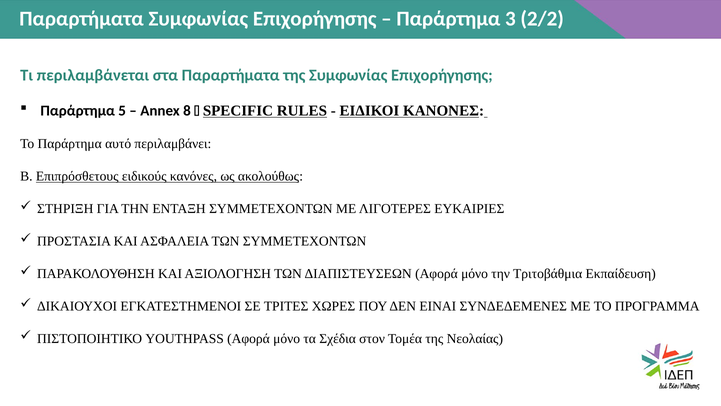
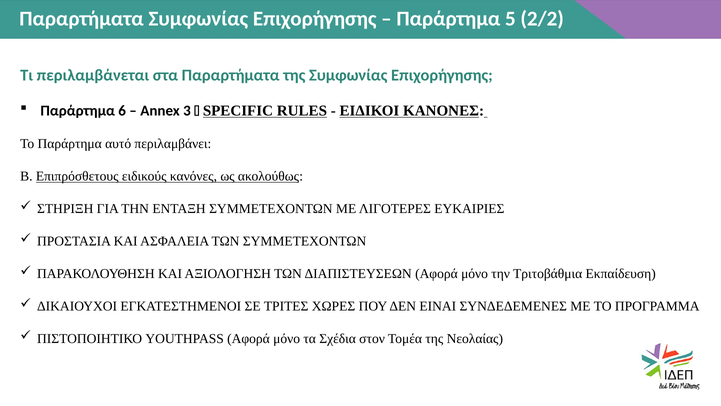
3: 3 -> 5 (510, 19)
5: 5 -> 6 (122, 110)
8: 8 -> 3 (187, 110)
